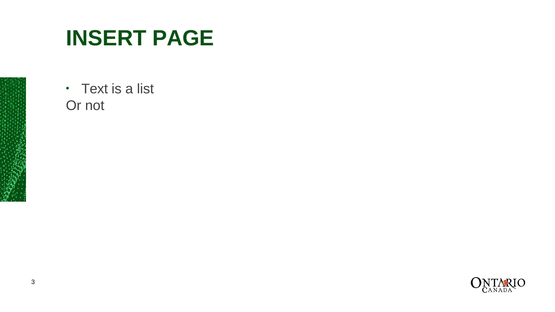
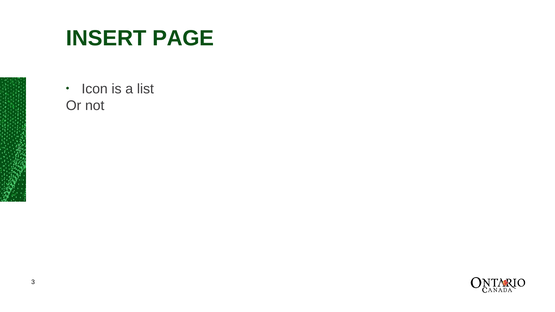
Text: Text -> Icon (95, 89)
